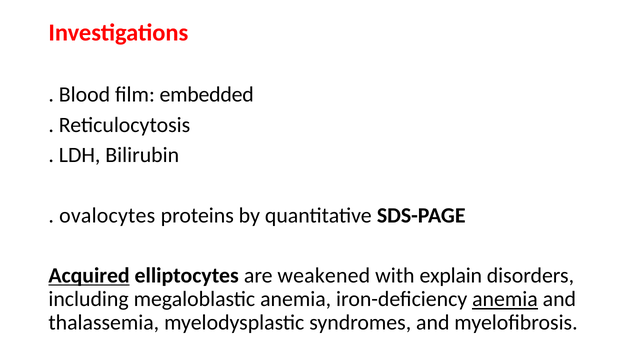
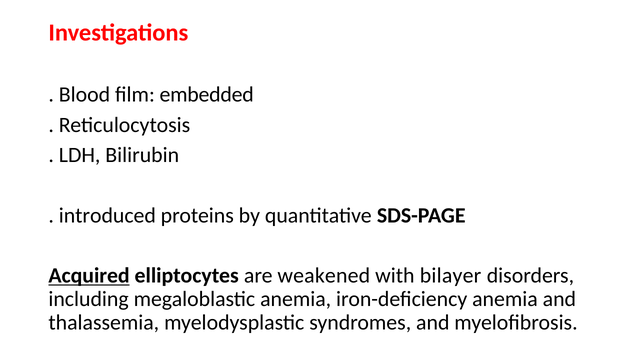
ovalocytes: ovalocytes -> introduced (107, 215)
explain: explain -> bilayer (451, 276)
anemia underline: present -> none (505, 299)
